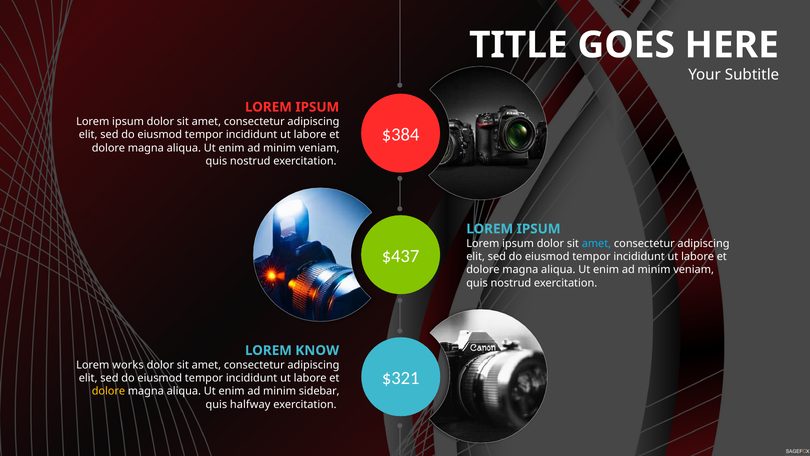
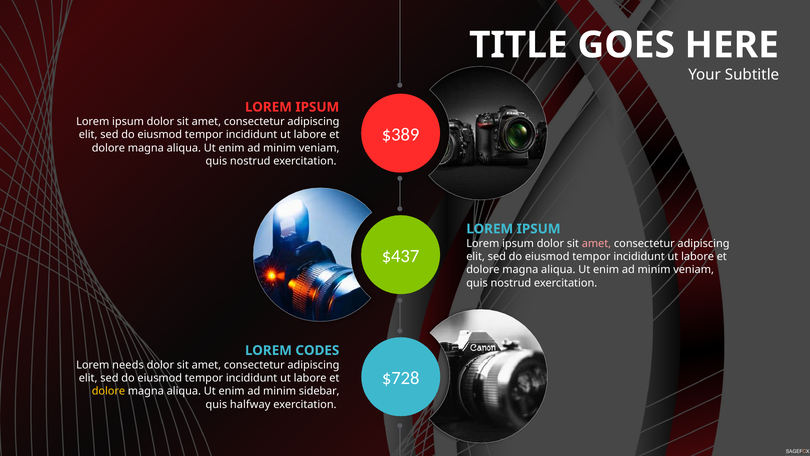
$384: $384 -> $389 (401, 134)
amet colour: light blue -> pink (596, 243)
KNOW: KNOW -> CODES (317, 350)
works: works -> needs (128, 365)
$321: $321 -> $728 (401, 378)
